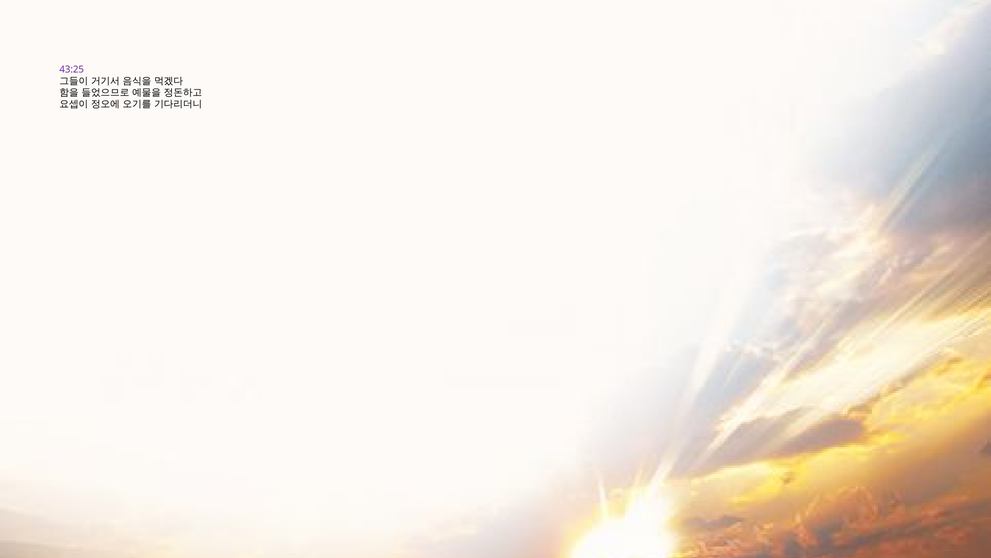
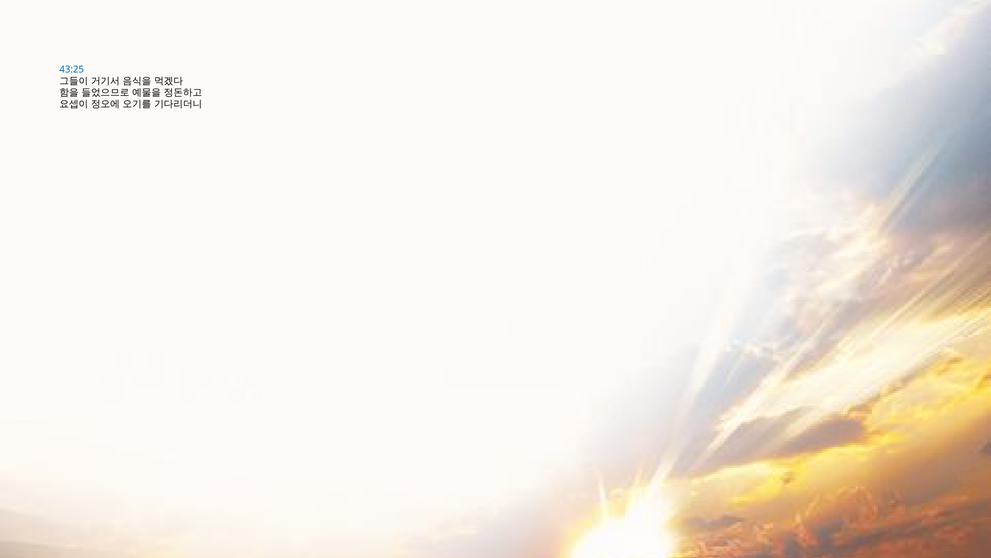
43:25 colour: purple -> blue (72, 69)
